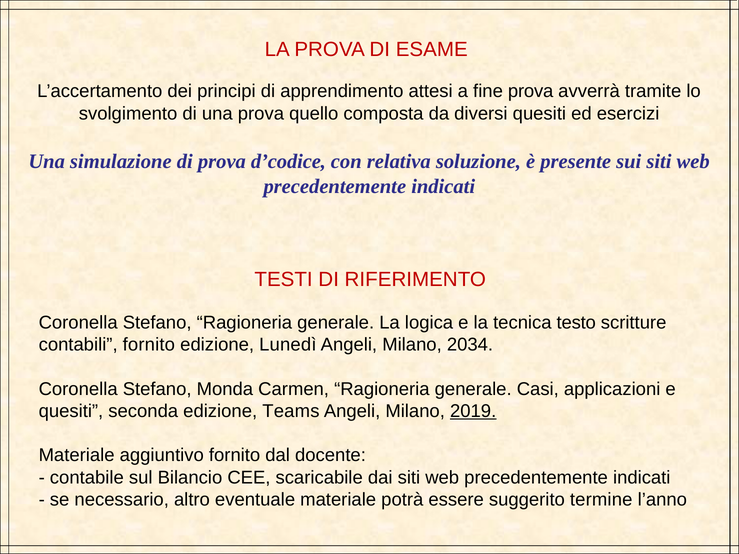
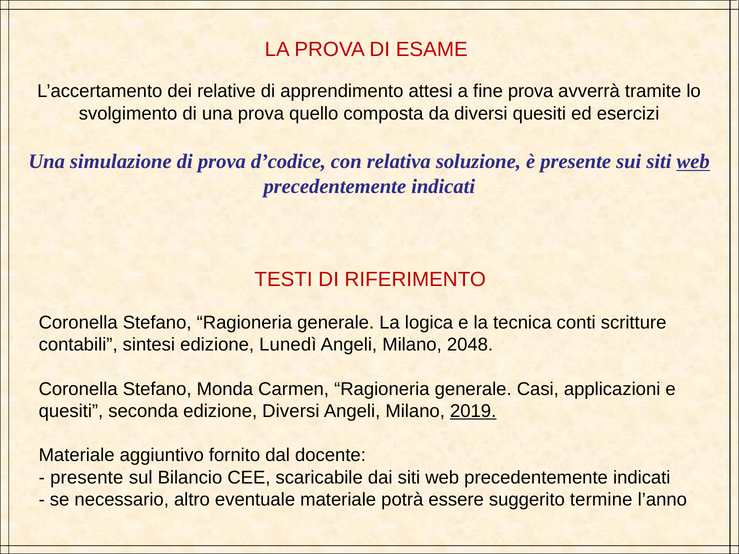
principi: principi -> relative (226, 91)
web underline: none -> present (693, 162)
testo: testo -> conti (576, 323)
contabili fornito: fornito -> sintesi (149, 345)
2034: 2034 -> 2048 (470, 345)
edizione Teams: Teams -> Diversi (291, 411)
contabile: contabile -> presente (87, 478)
